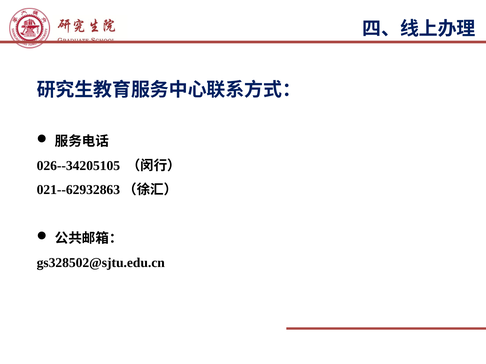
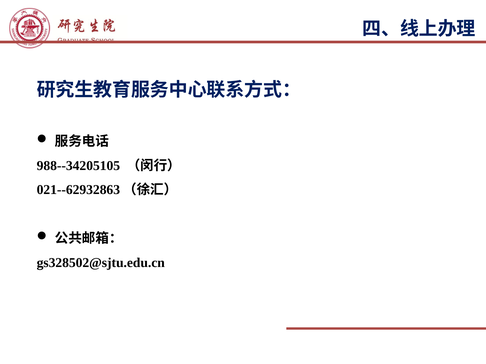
026--34205105: 026--34205105 -> 988--34205105 (78, 166)
